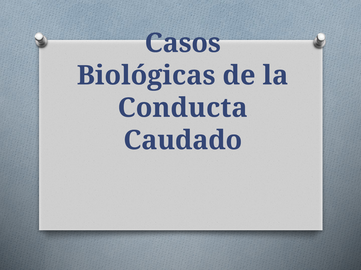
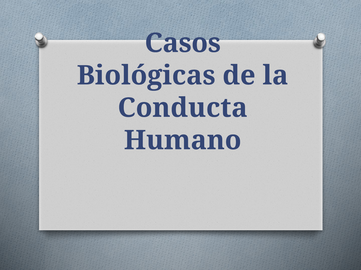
Caudado: Caudado -> Humano (183, 141)
